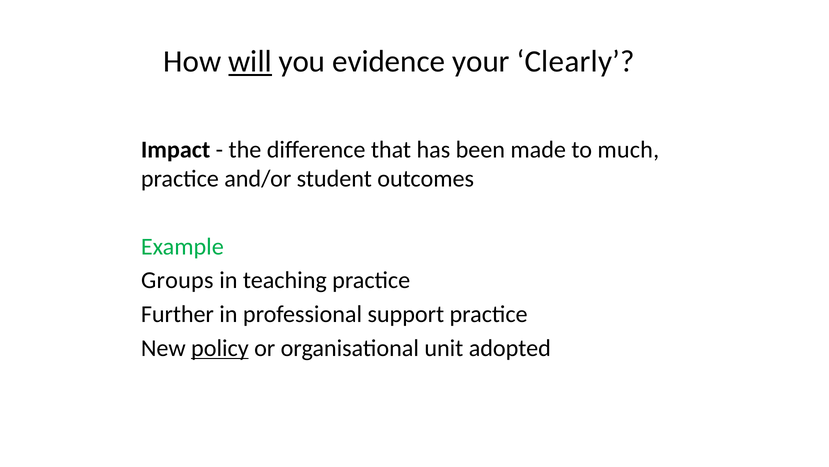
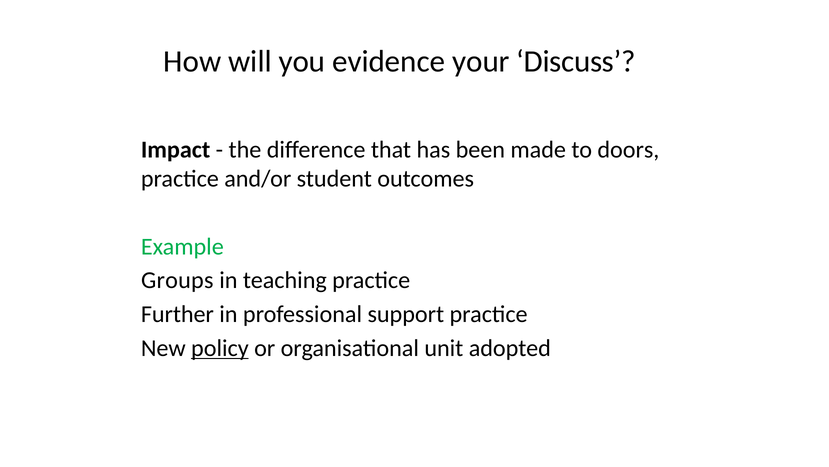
will underline: present -> none (250, 61)
Clearly: Clearly -> Discuss (576, 61)
much: much -> doors (628, 150)
